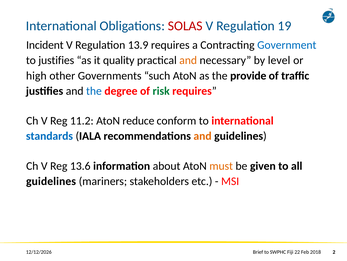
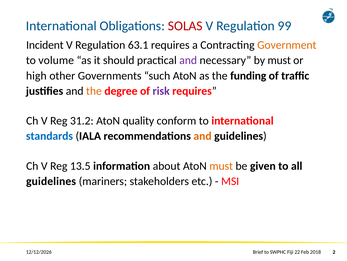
19: 19 -> 99 (285, 26)
13.9: 13.9 -> 63.1 (138, 45)
Government colour: blue -> orange (287, 45)
to justifies: justifies -> volume (56, 60)
quality: quality -> should (119, 60)
and colour: orange -> purple (188, 60)
by level: level -> must (279, 60)
provide: provide -> funding (248, 75)
the colour: blue -> orange (94, 91)
risk colour: green -> purple (161, 91)
11.2: 11.2 -> 31.2 (82, 120)
reduce: reduce -> quality (138, 120)
13.6: 13.6 -> 13.5 (80, 165)
